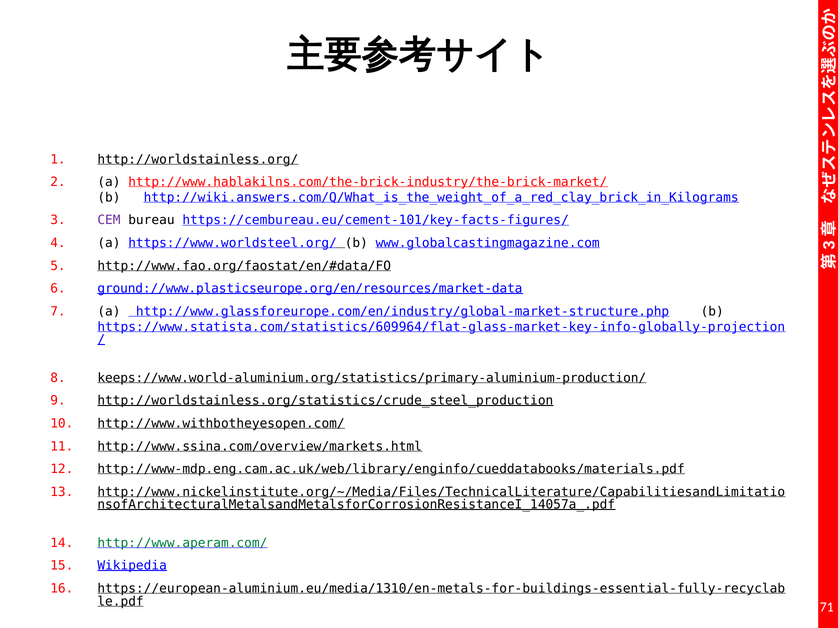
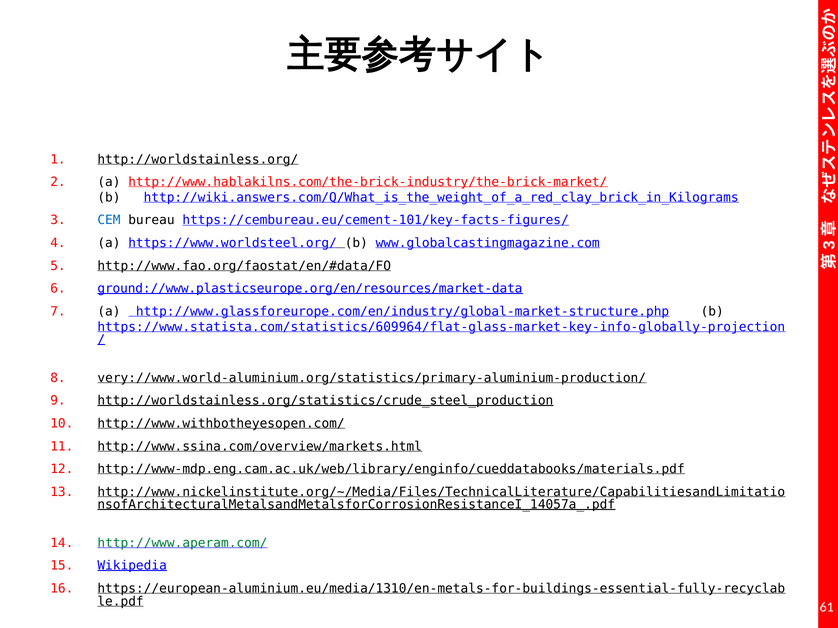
CEM colour: purple -> blue (109, 220)
keeps://www.world-aluminium.org/statistics/primary-aluminium-production/: keeps://www.world-aluminium.org/statistics/primary-aluminium-production/ -> very://www.world-aluminium.org/statistics/primary-aluminium-production/ (372, 378)
71: 71 -> 61 (827, 608)
